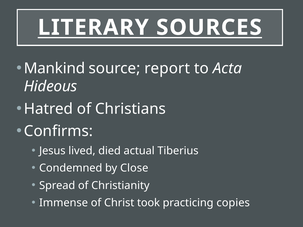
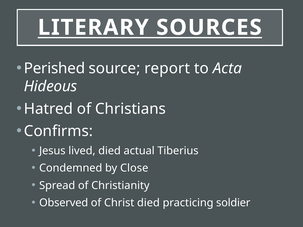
Mankind: Mankind -> Perished (54, 68)
Immense: Immense -> Observed (64, 203)
Christ took: took -> died (148, 203)
copies: copies -> soldier (233, 203)
